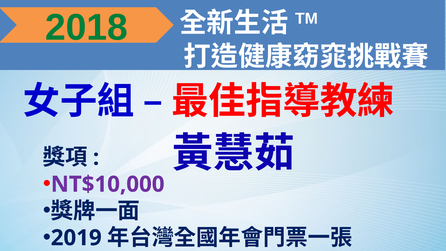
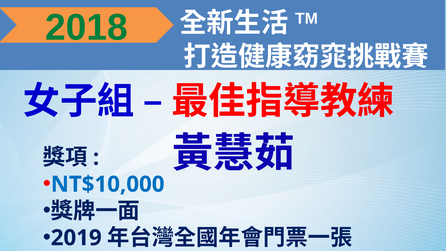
NT$10,000 colour: purple -> blue (108, 184)
